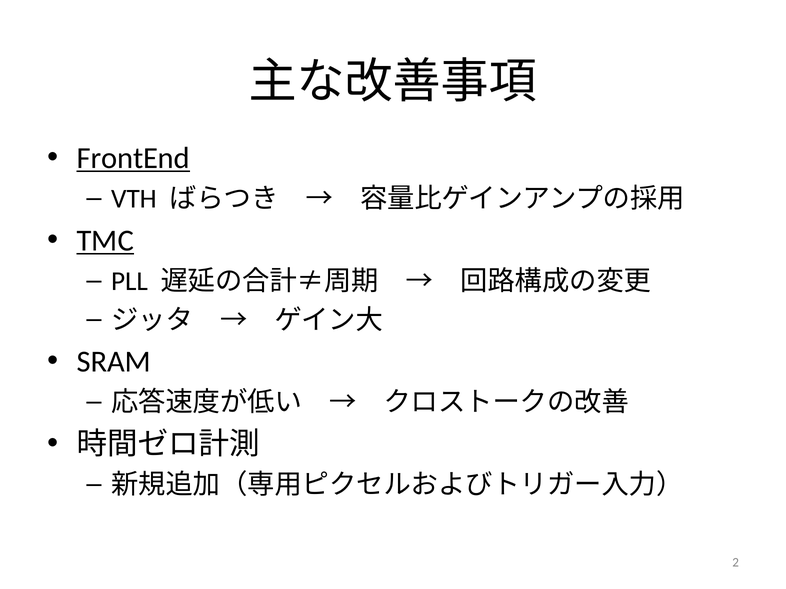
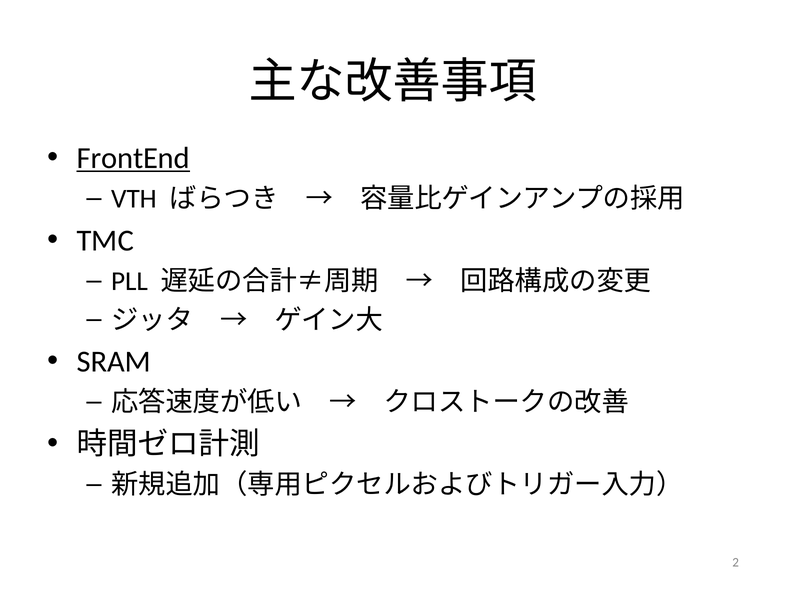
TMC underline: present -> none (105, 241)
